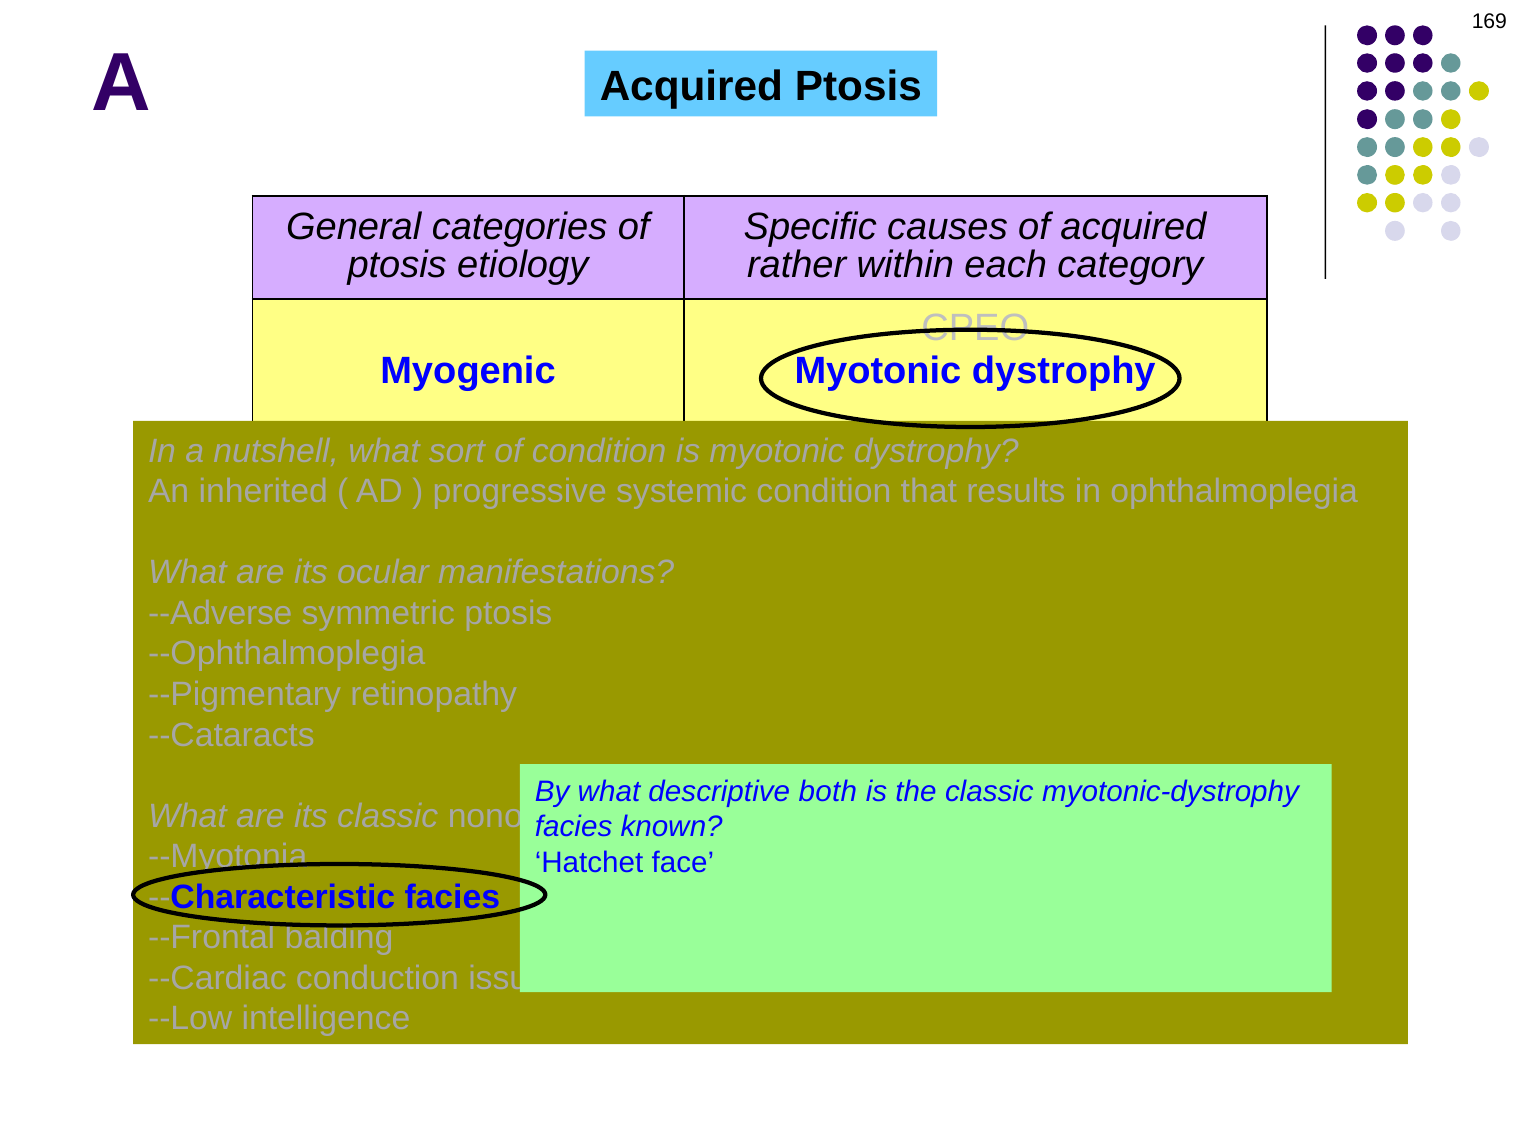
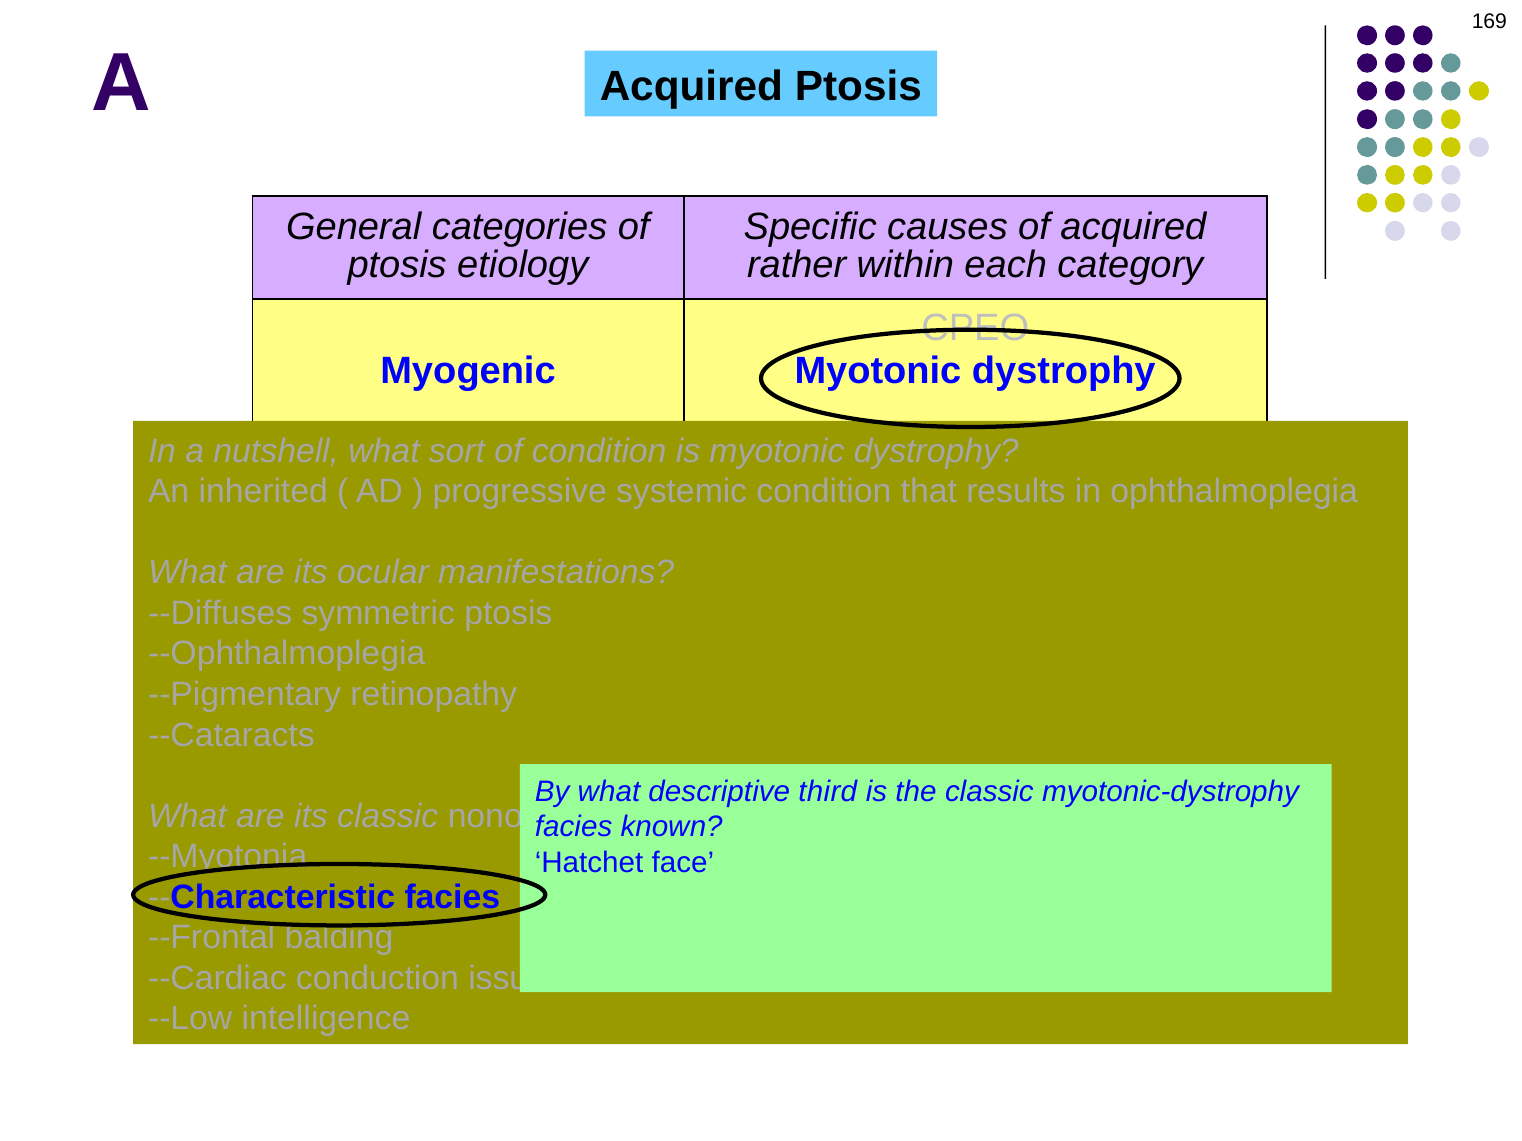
--Adverse: --Adverse -> --Diffuses (220, 614)
both: both -> third (828, 792)
